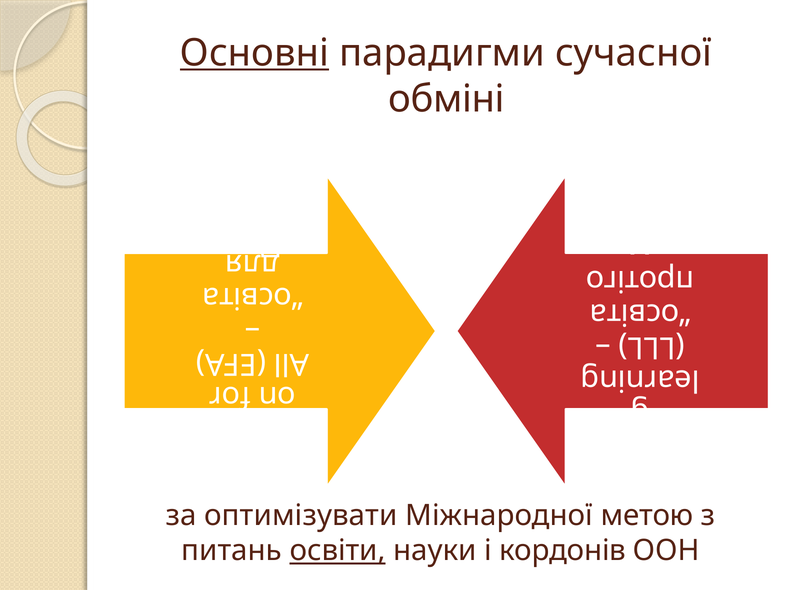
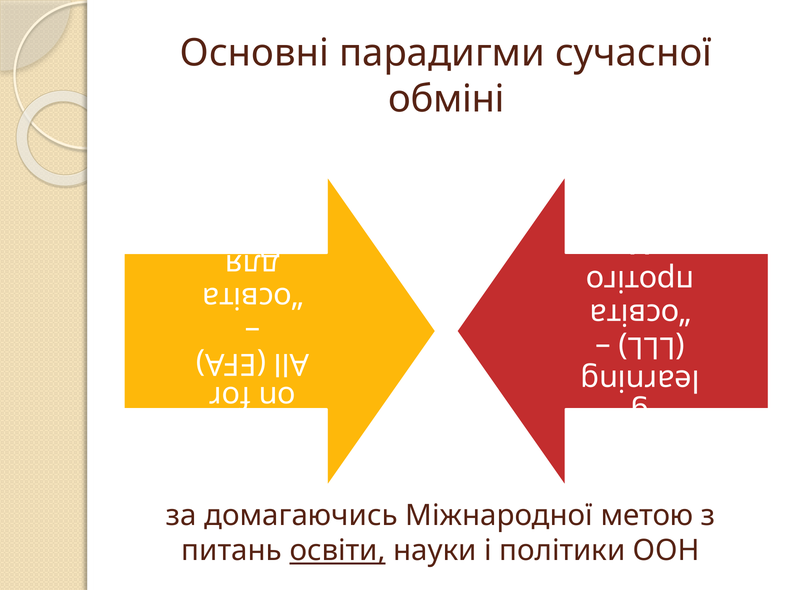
Основні underline: present -> none (255, 53)
оптимізувати: оптимізувати -> домагаючись (301, 516)
кордонів: кордонів -> політики (562, 551)
